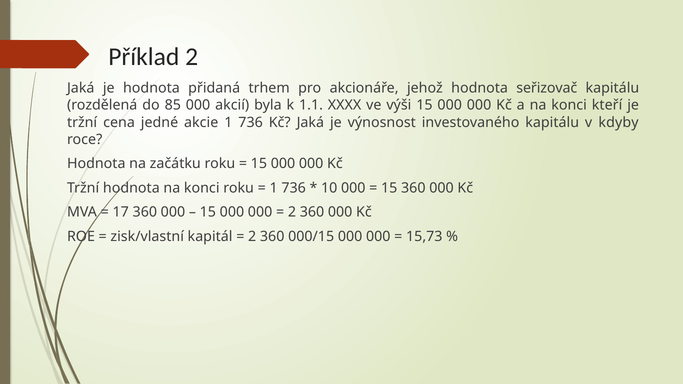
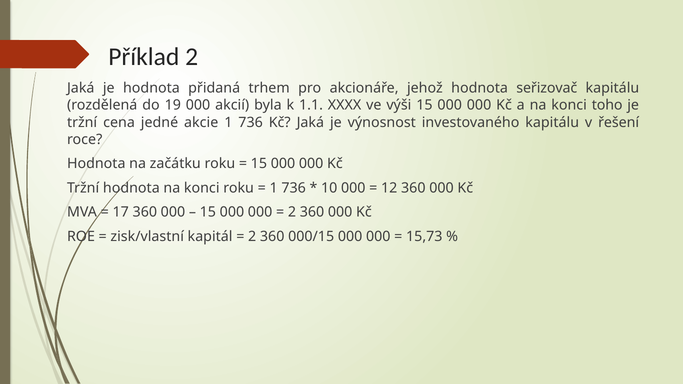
85: 85 -> 19 (173, 105)
kteří: kteří -> toho (607, 105)
kdyby: kdyby -> řešení (619, 122)
15: 15 -> 12 (389, 188)
